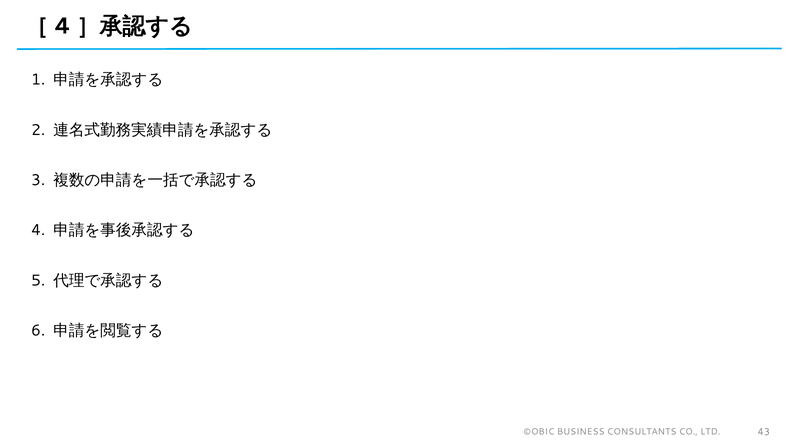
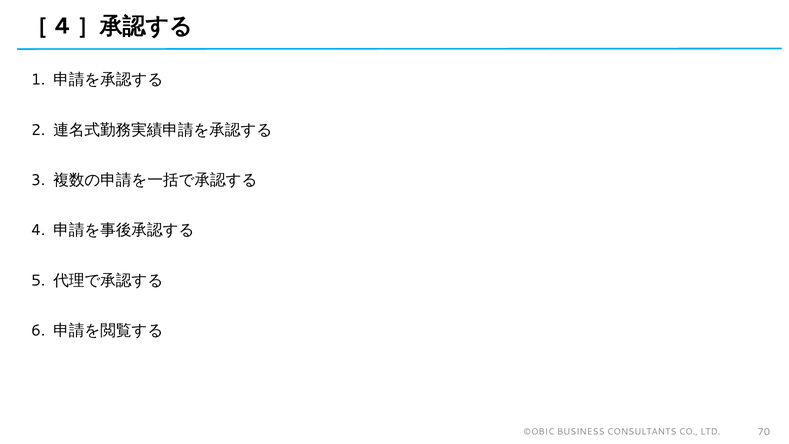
43: 43 -> 70 (764, 432)
